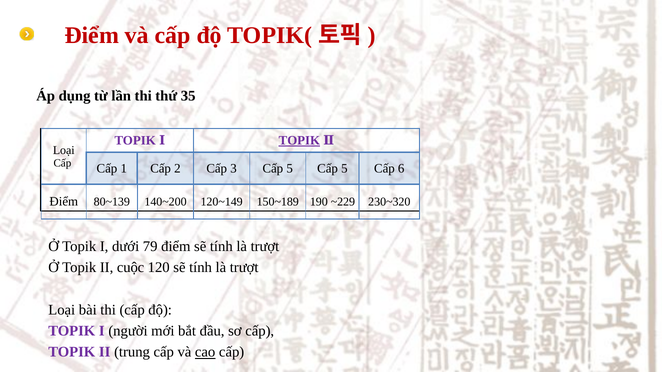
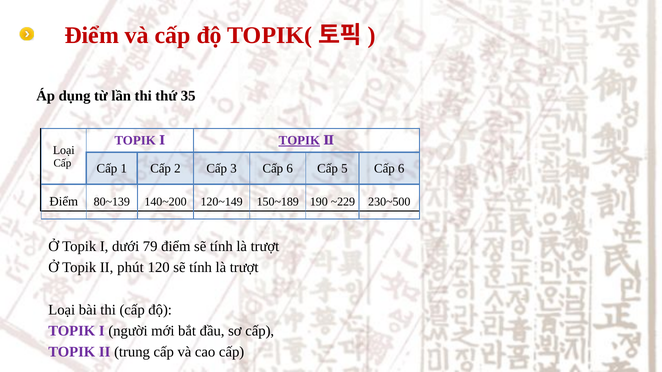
3 Cấp 5: 5 -> 6 (290, 169)
230~320: 230~320 -> 230~500 (389, 202)
cuộc: cuộc -> phút (130, 268)
cao underline: present -> none (205, 352)
